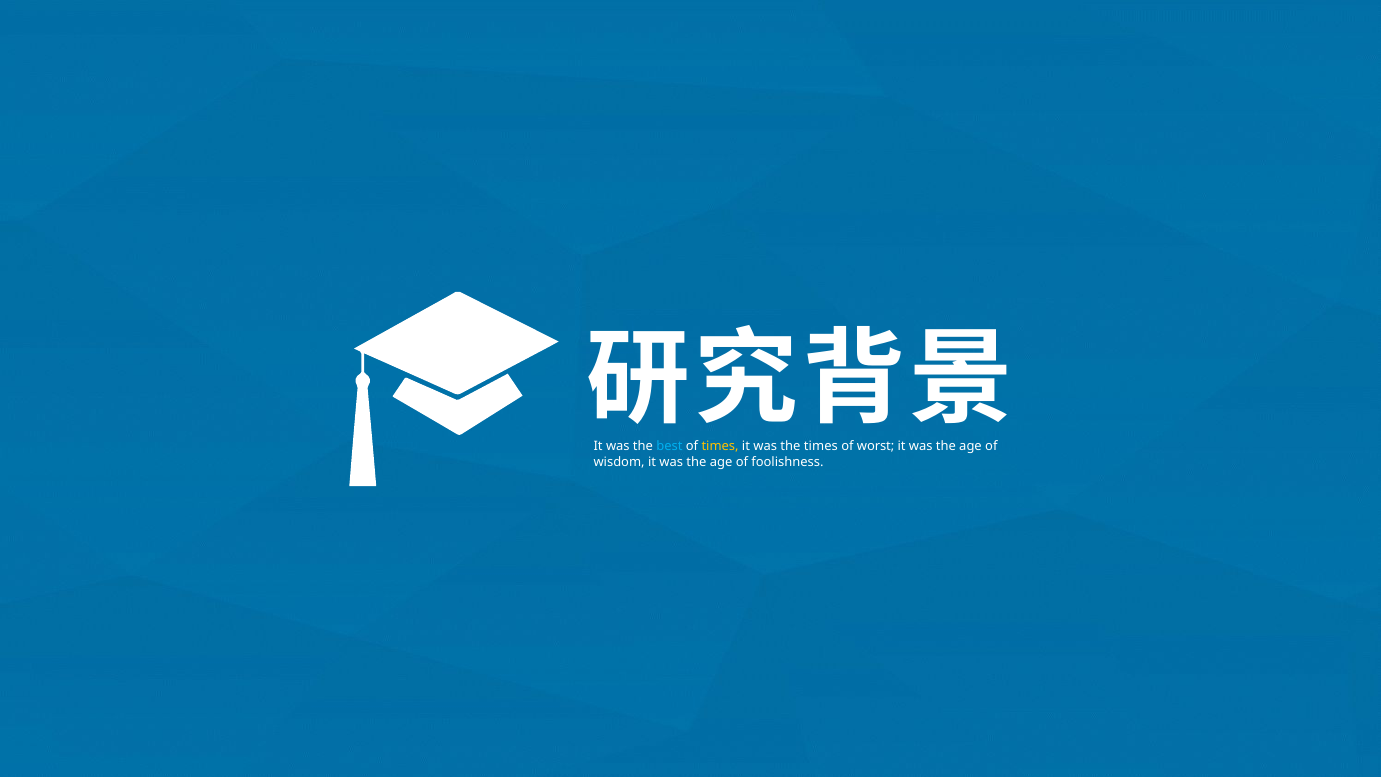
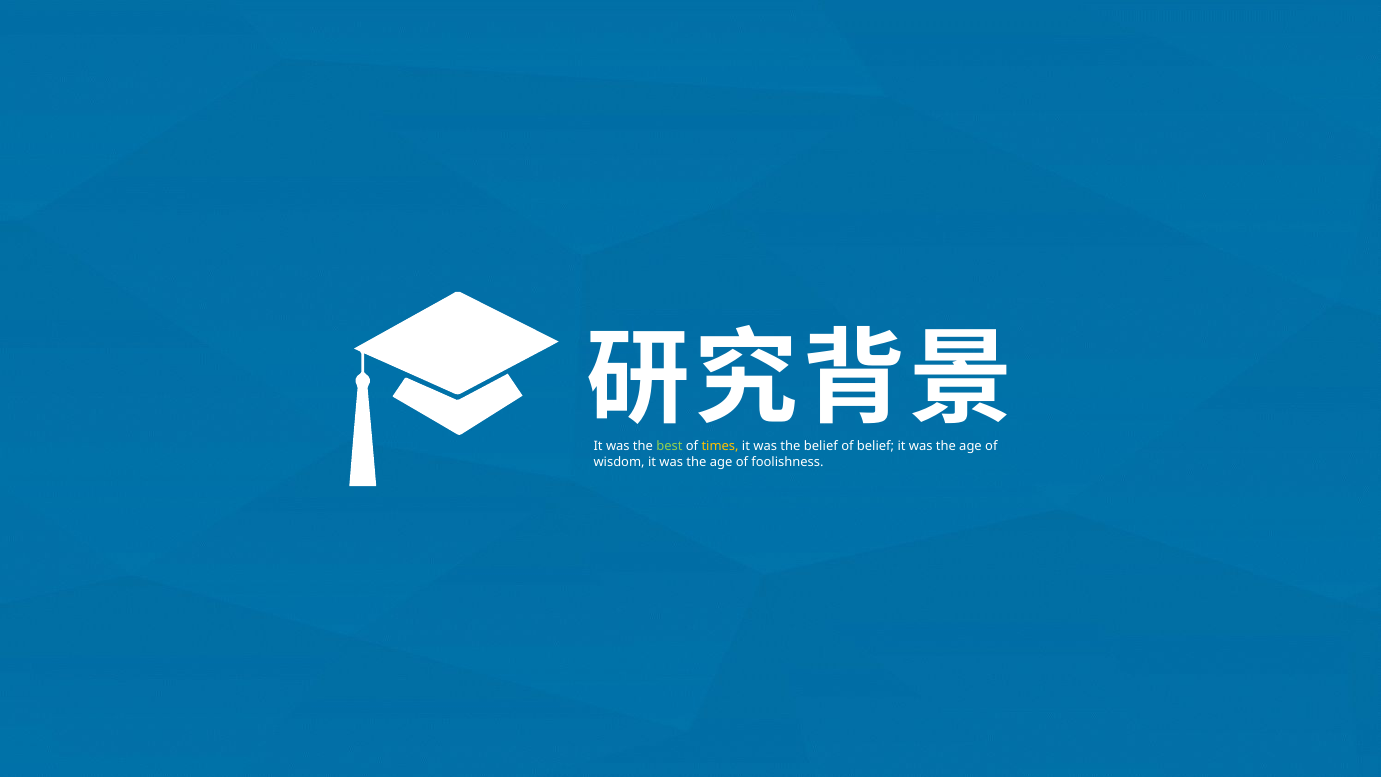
best colour: light blue -> light green (669, 446)
the times: times -> belief (821, 446)
of worst: worst -> belief (876, 446)
